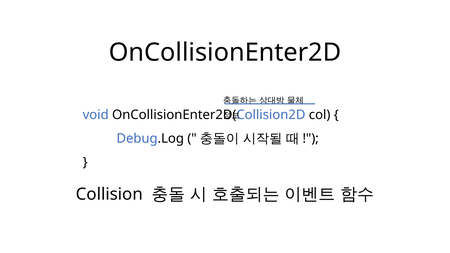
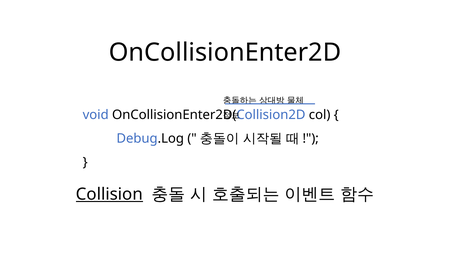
Collision underline: none -> present (109, 194)
